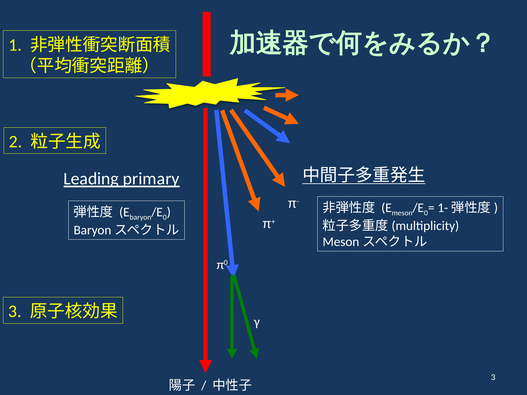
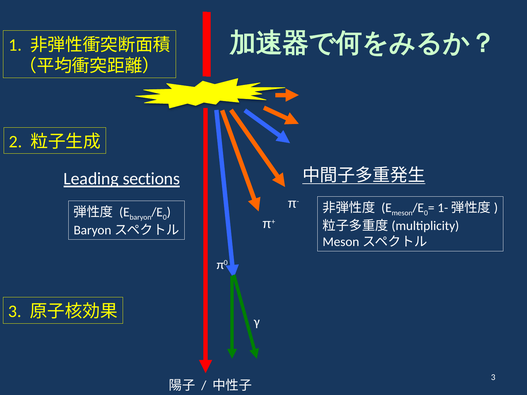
primary: primary -> sections (151, 179)
